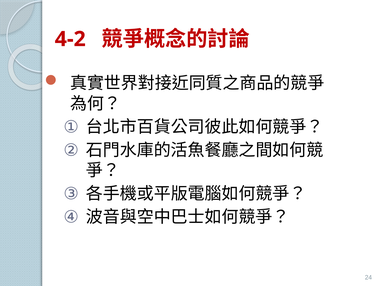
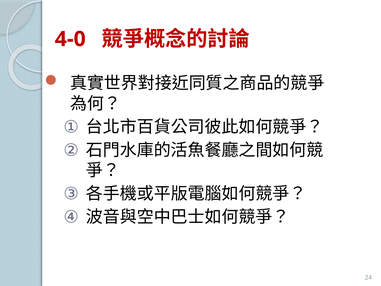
4-2: 4-2 -> 4-0 (70, 39)
